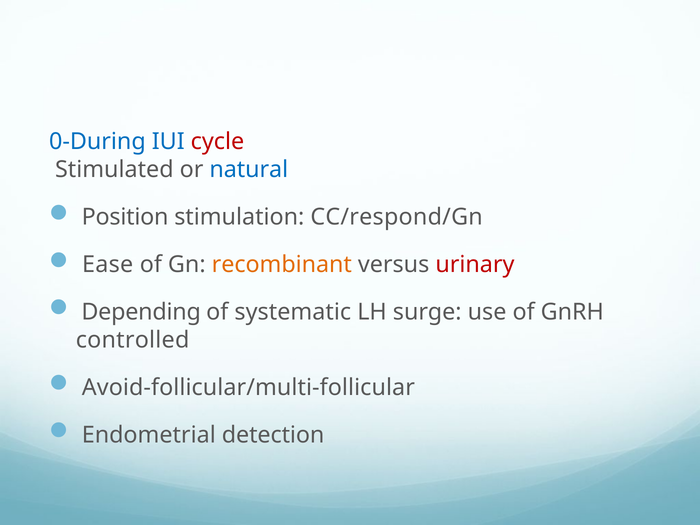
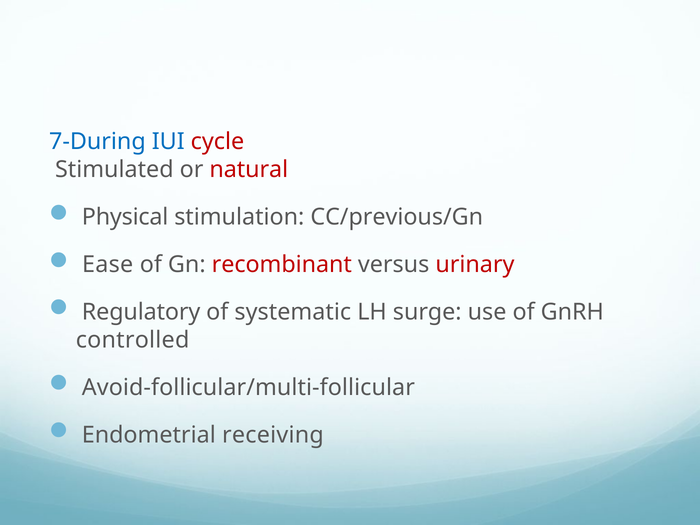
0-During: 0-During -> 7-During (97, 142)
natural colour: blue -> red (249, 170)
Position: Position -> Physical (125, 217)
CC/respond/Gn: CC/respond/Gn -> CC/previous/Gn (397, 217)
recombinant colour: orange -> red (282, 265)
Depending: Depending -> Regulatory (141, 312)
detection: detection -> receiving (273, 435)
